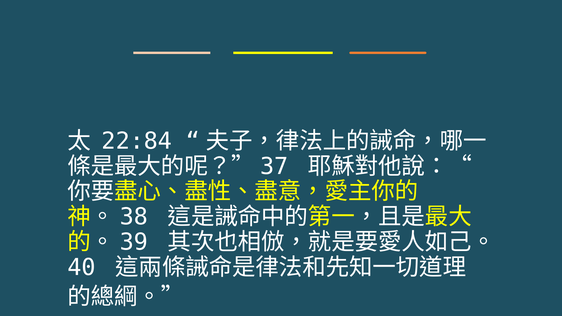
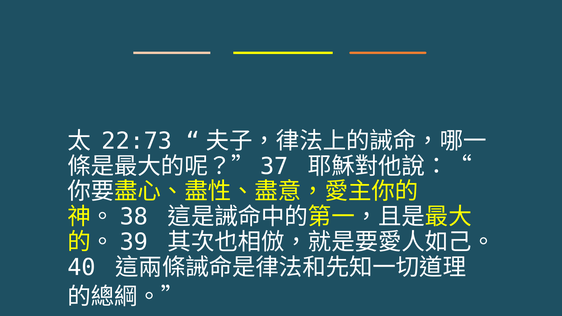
22:84: 22:84 -> 22:73 (137, 141)
